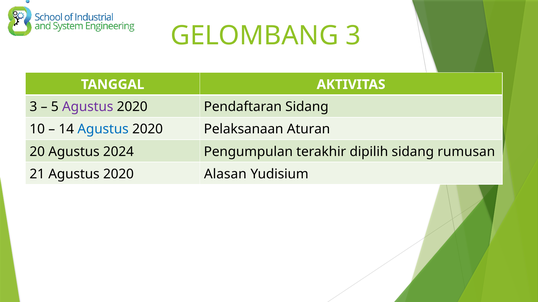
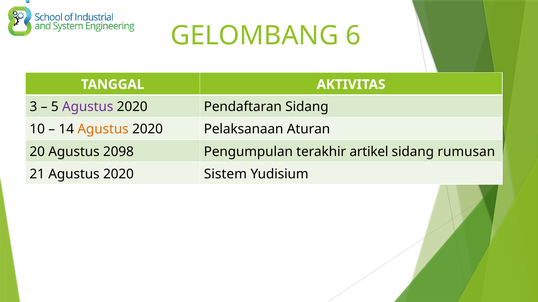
GELOMBANG 3: 3 -> 6 (353, 36)
Agustus colour: blue -> orange (103, 129)
2024: 2024 -> 2098 (118, 152)
dipilih: dipilih -> artikel (369, 152)
Alasan: Alasan -> Sistem (225, 174)
